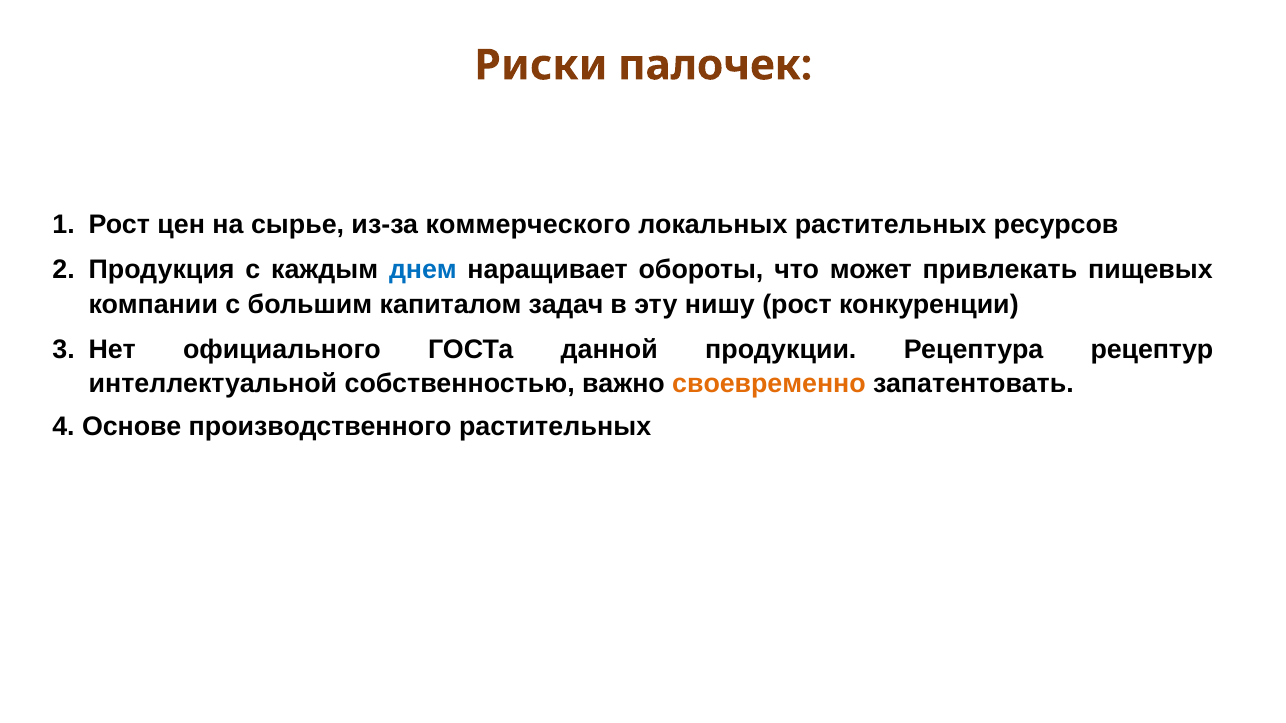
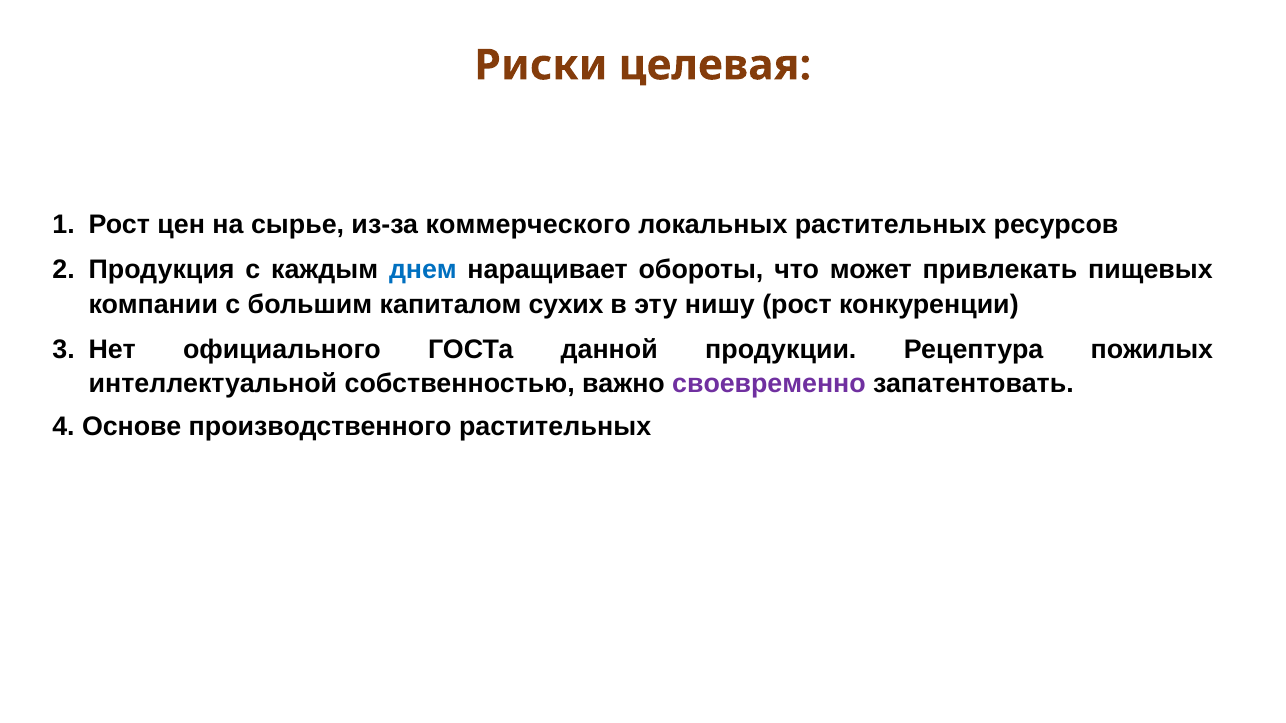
палочек: палочек -> целевая (715, 65)
задач: задач -> сухих (566, 305)
рецептур: рецептур -> пожилых (1152, 350)
своевременно colour: orange -> purple (769, 384)
